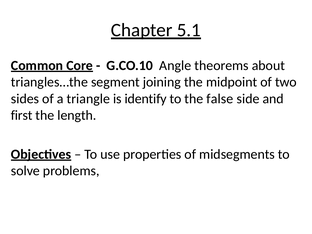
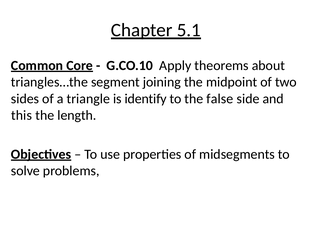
Angle: Angle -> Apply (175, 65)
first: first -> this (22, 115)
